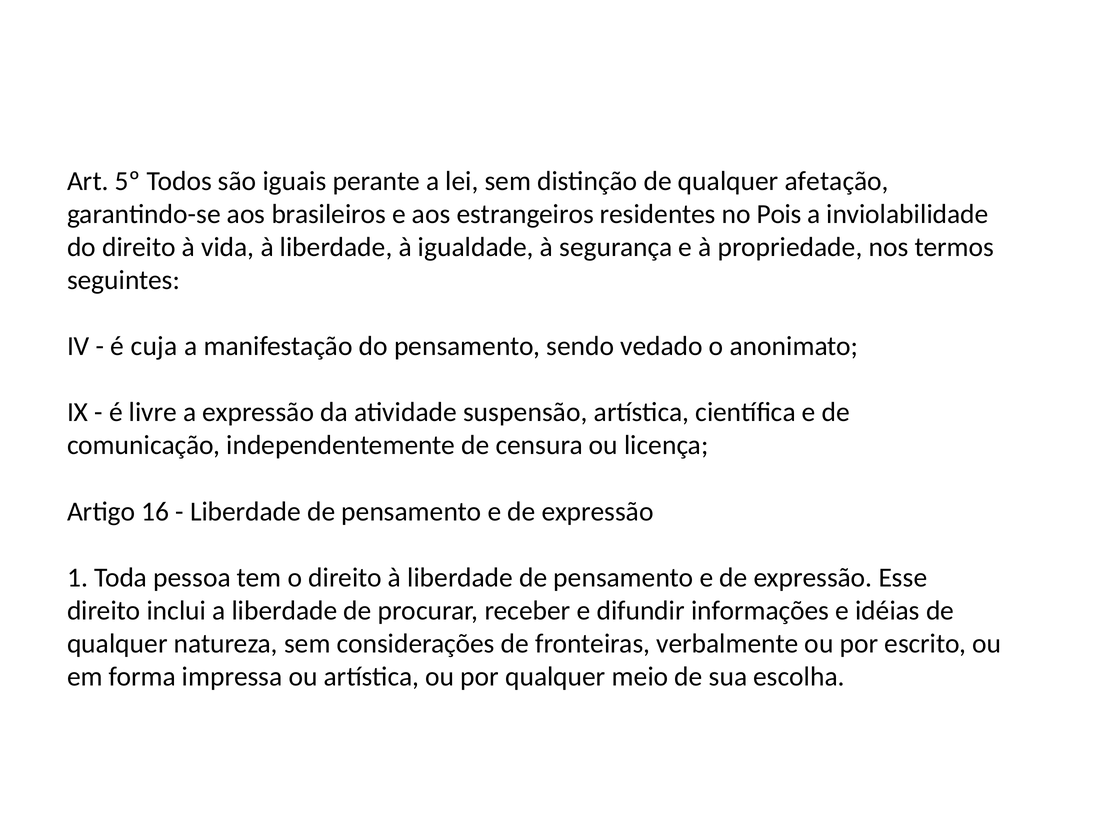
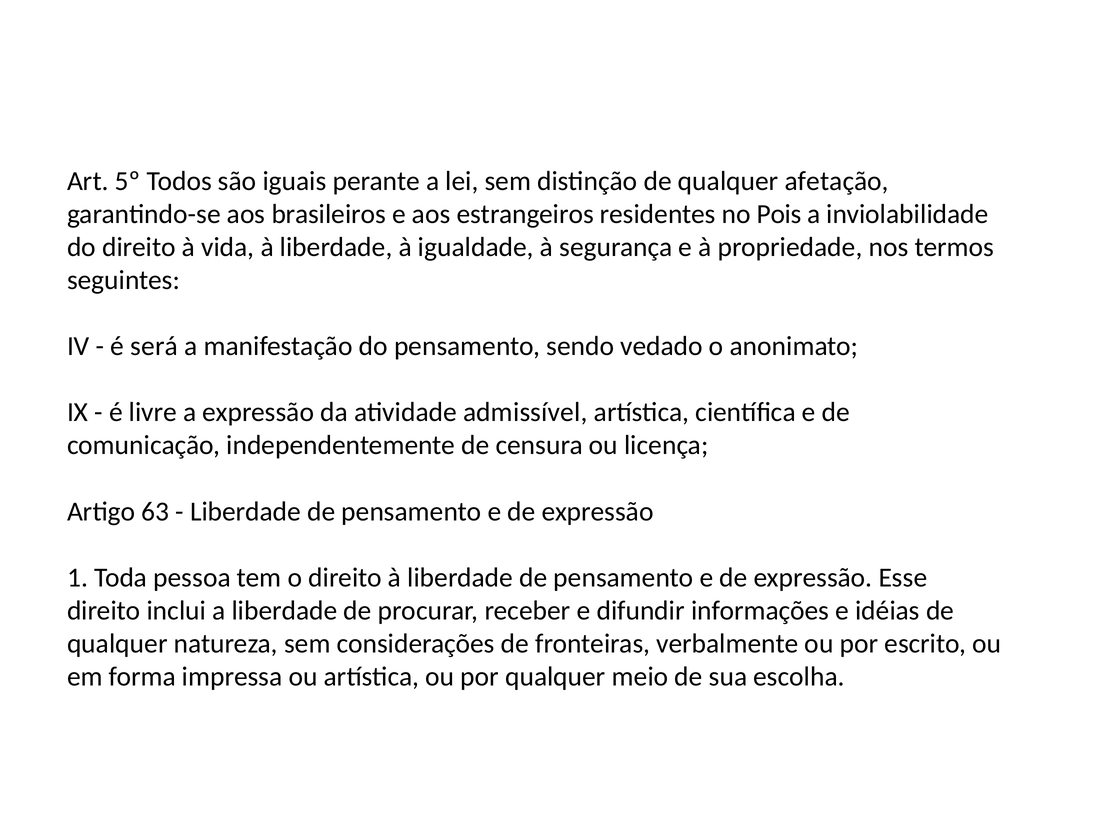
cuja: cuja -> será (154, 346)
suspensão: suspensão -> admissível (525, 412)
16: 16 -> 63 (155, 511)
